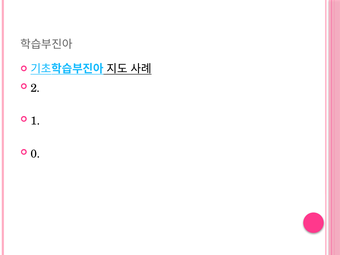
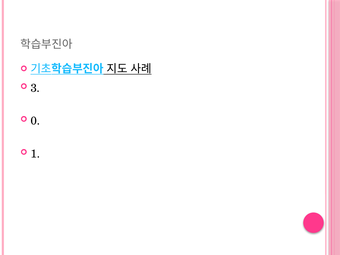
2: 2 -> 3 (35, 88)
1: 1 -> 0 (35, 121)
0: 0 -> 1 (35, 154)
